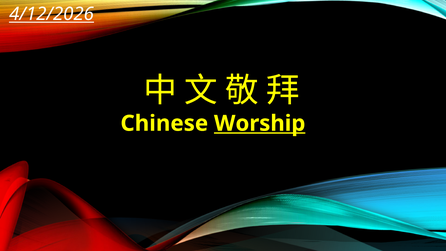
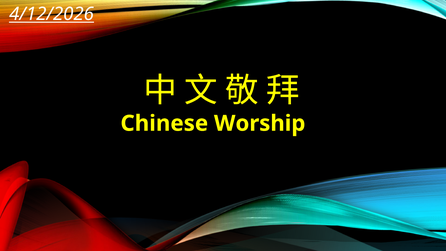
Worship underline: present -> none (260, 123)
